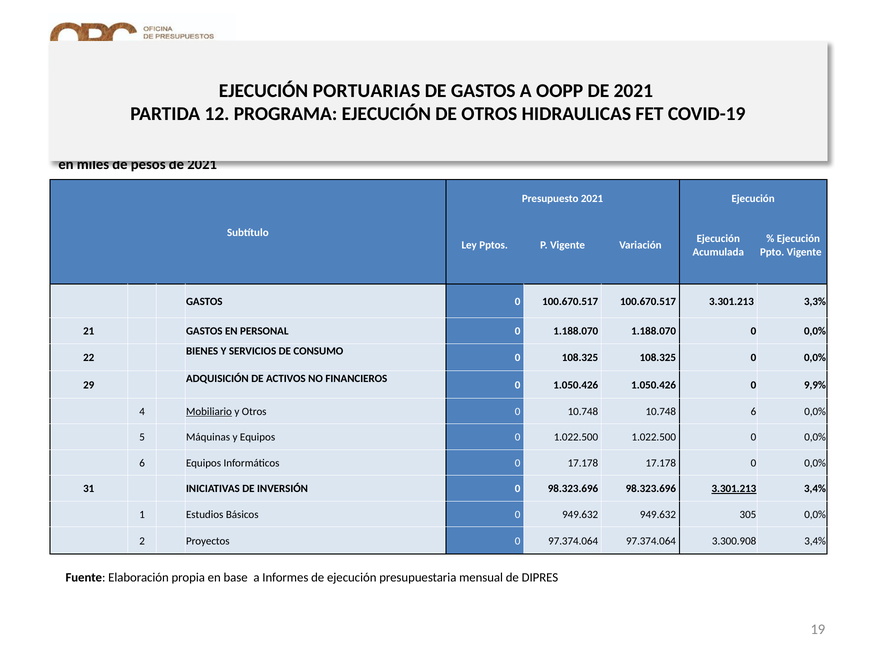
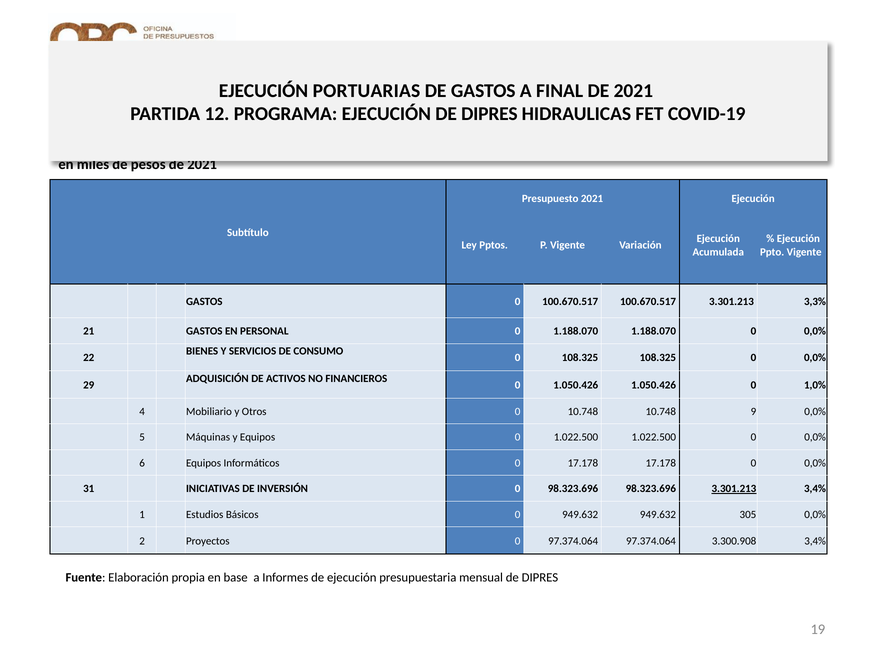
OOPP: OOPP -> FINAL (560, 91)
OTROS: OTROS -> DIPRES (489, 114)
9,9%: 9,9% -> 1,0% (815, 385)
Mobiliario underline: present -> none (209, 411)
10.748 6: 6 -> 9 (754, 411)
